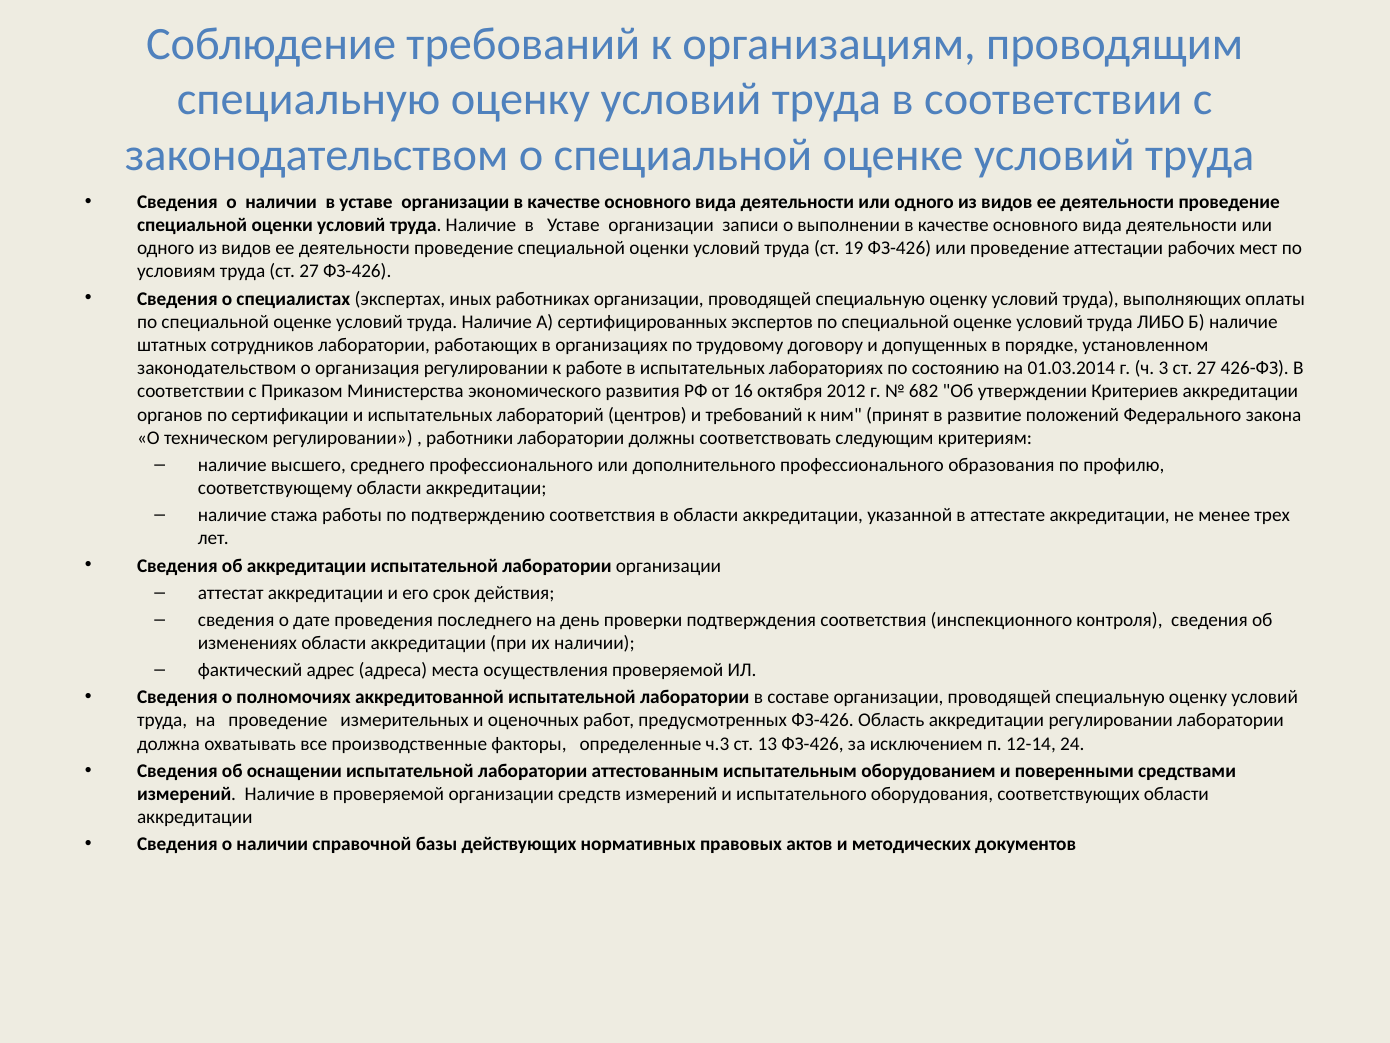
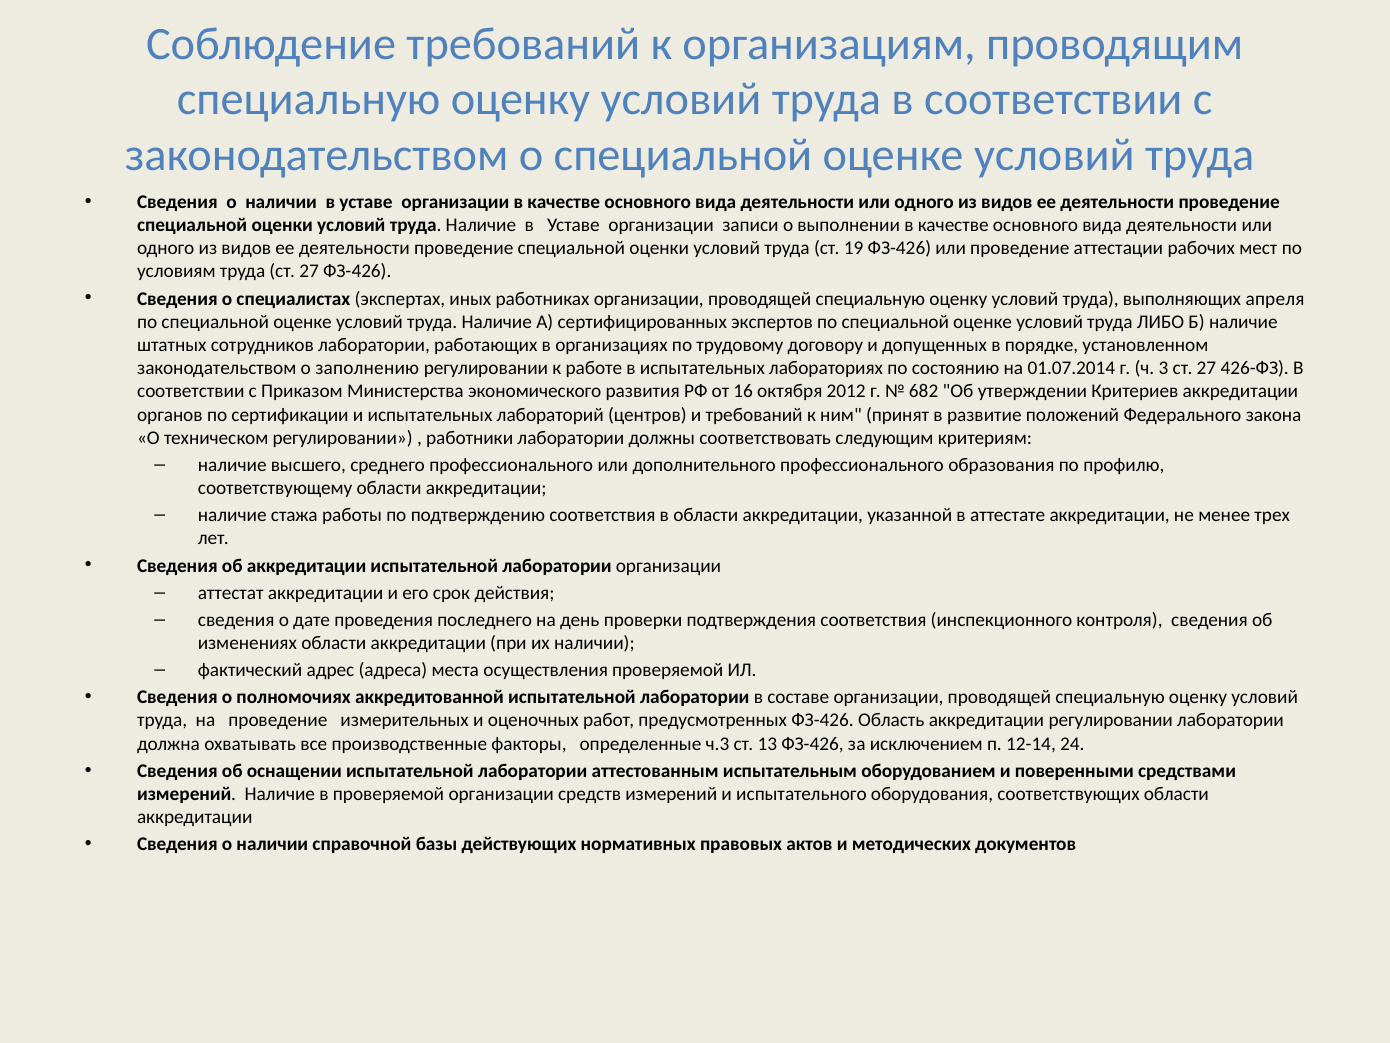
оплаты: оплаты -> апреля (1275, 298)
организация: организация -> заполнению (367, 368)
01.03.2014: 01.03.2014 -> 01.07.2014 (1071, 368)
